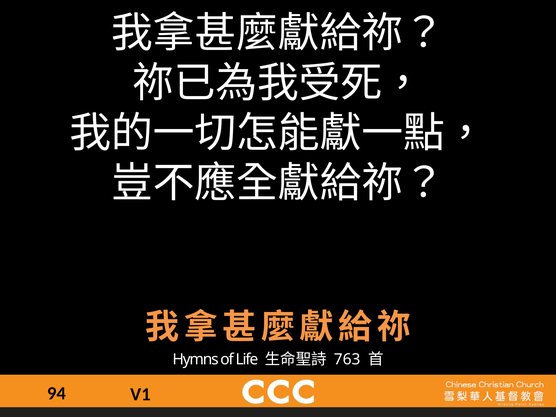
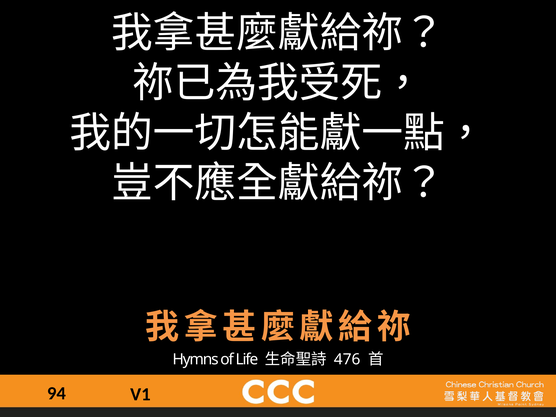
763: 763 -> 476 (347, 359)
